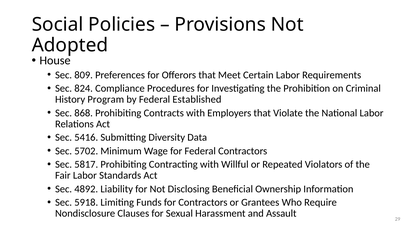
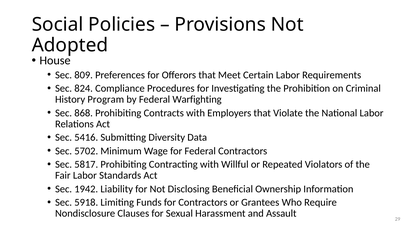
Established: Established -> Warfighting (197, 100)
4892: 4892 -> 1942 (86, 189)
